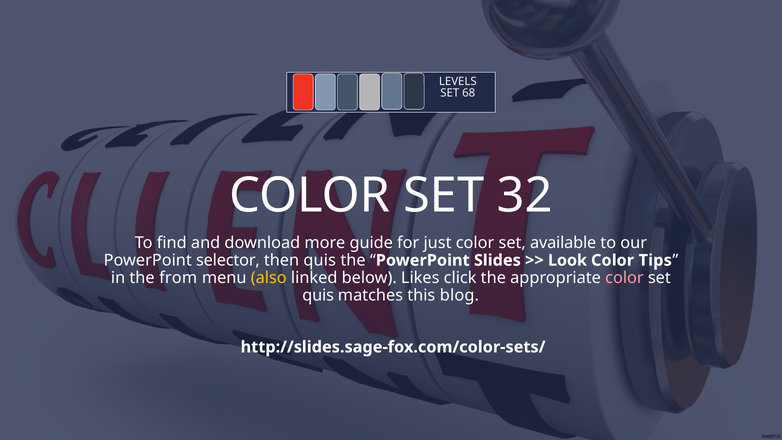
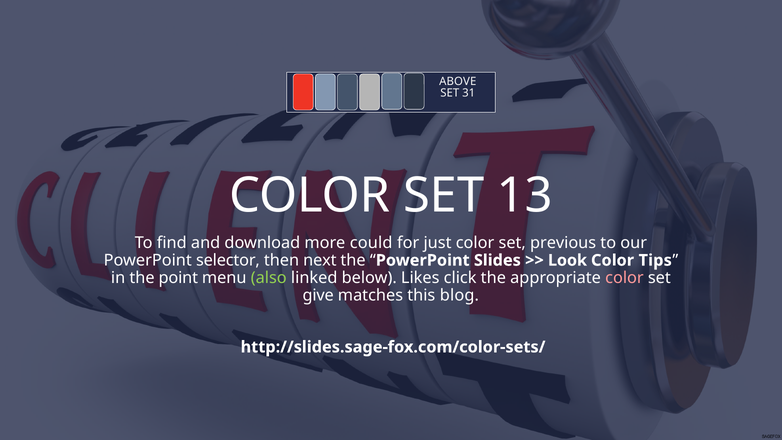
LEVELS: LEVELS -> ABOVE (458, 81)
68: 68 -> 31 (469, 93)
32: 32 -> 13 (525, 195)
guide: guide -> could (371, 243)
available: available -> previous (563, 243)
then quis: quis -> next (320, 260)
from: from -> point (178, 278)
also colour: yellow -> light green (269, 278)
quis: quis -> give (318, 295)
